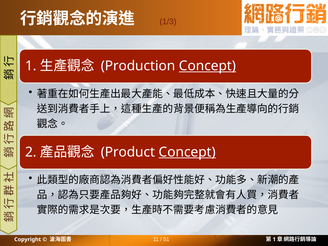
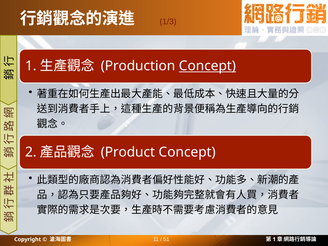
Concept underline: present -> none (187, 152)
